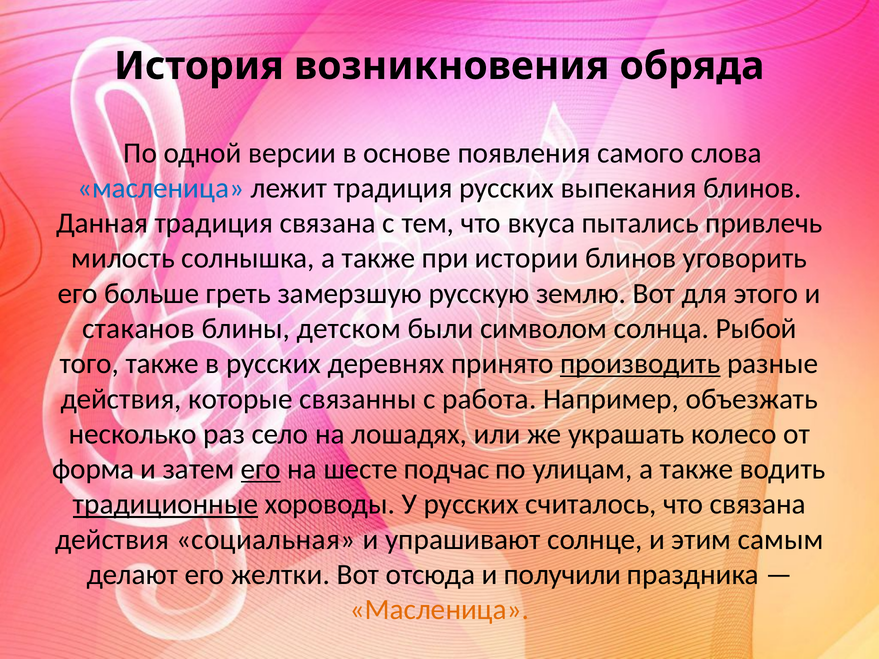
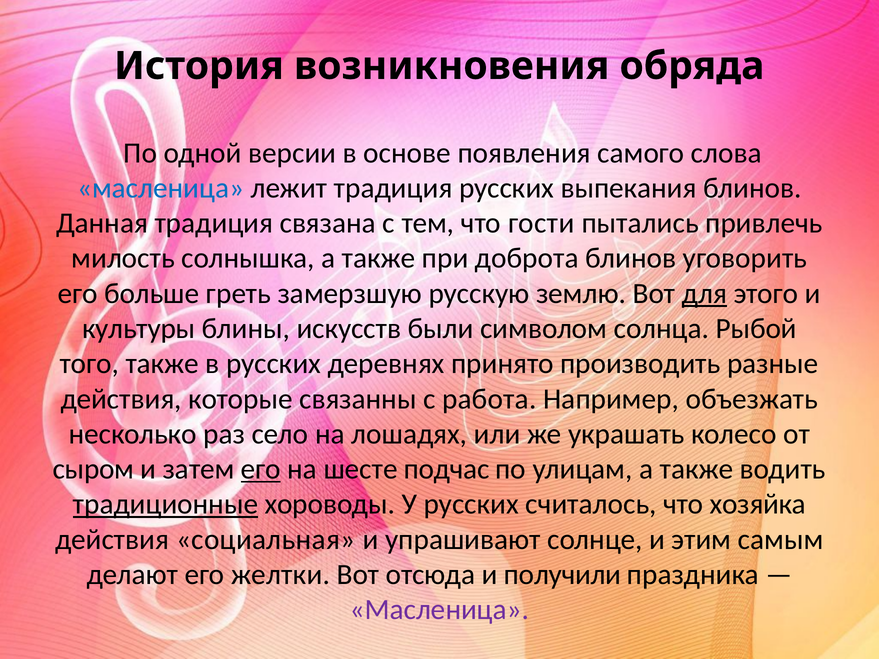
вкуса: вкуса -> гости (541, 223)
истории: истории -> доброта (527, 258)
для underline: none -> present (704, 294)
стаканов: стаканов -> культуры (139, 329)
детском: детском -> искусств (349, 329)
производить underline: present -> none (640, 364)
форма: форма -> сыром (93, 469)
что связана: связана -> хозяйка (758, 505)
Масленица colour: orange -> purple (439, 610)
